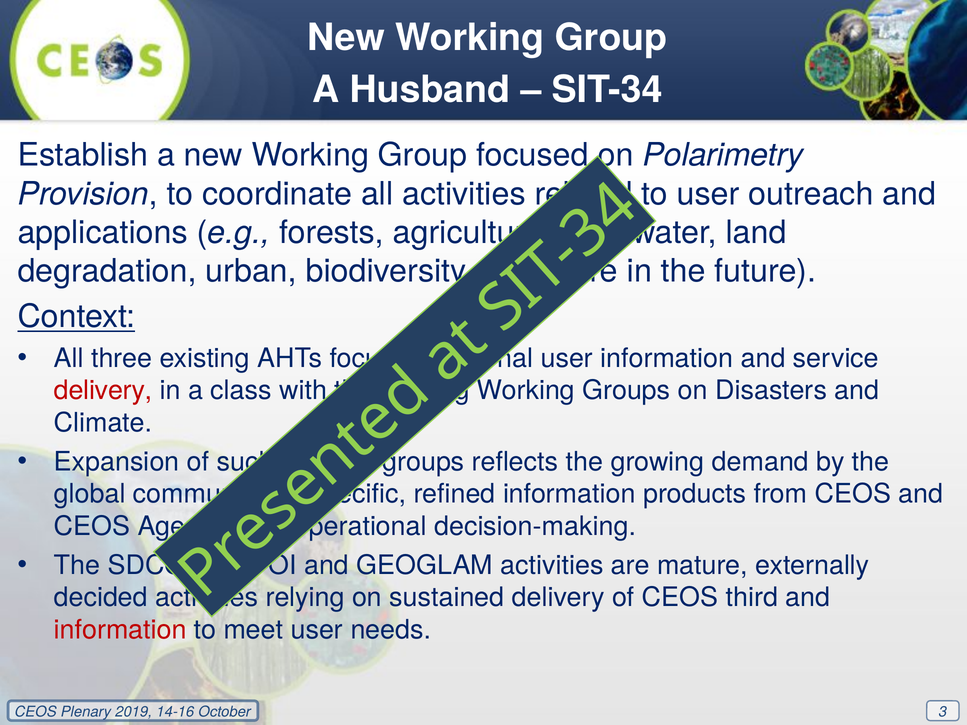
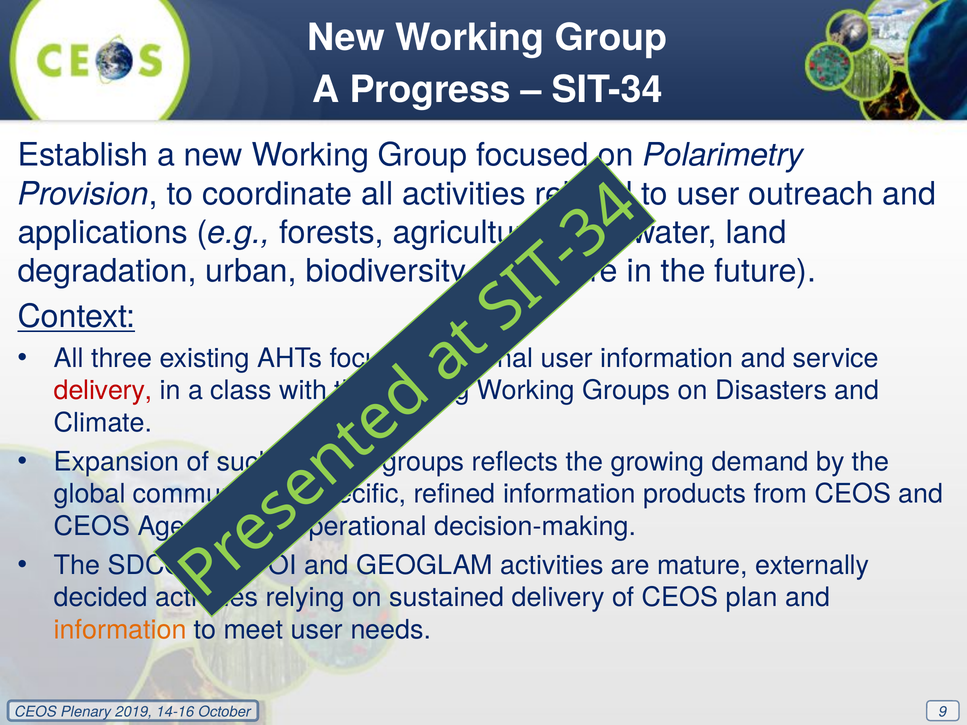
Husband: Husband -> Progress (430, 90)
third: third -> plan (752, 598)
information colour: red -> orange (120, 630)
3: 3 -> 9 (943, 712)
